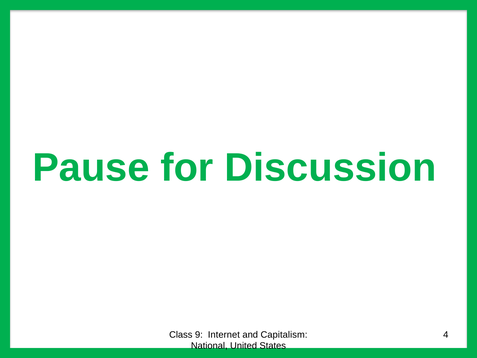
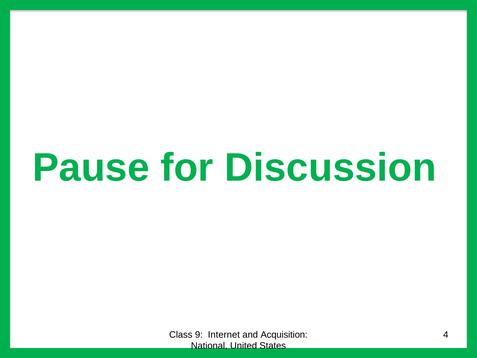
Capitalism: Capitalism -> Acquisition (284, 334)
